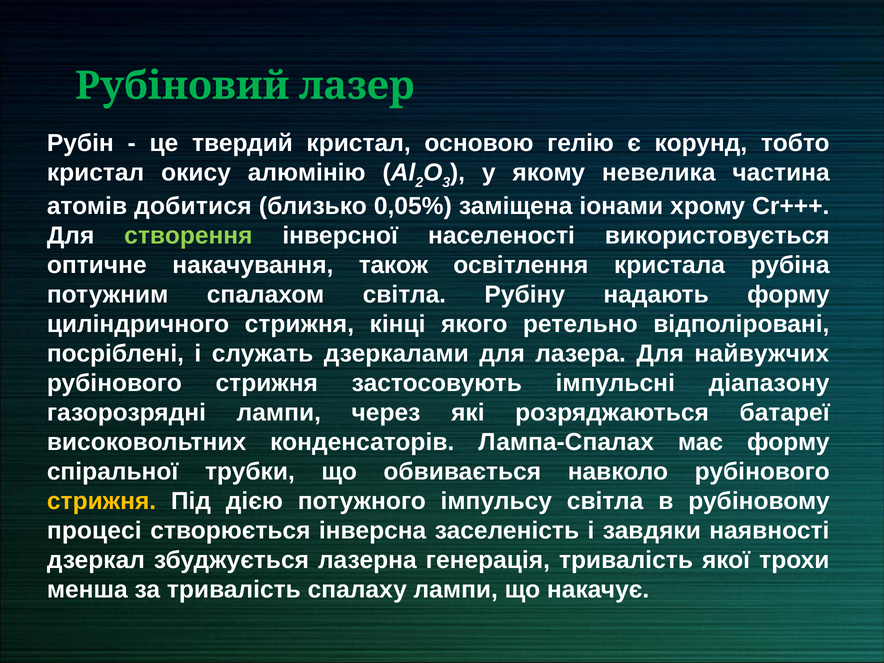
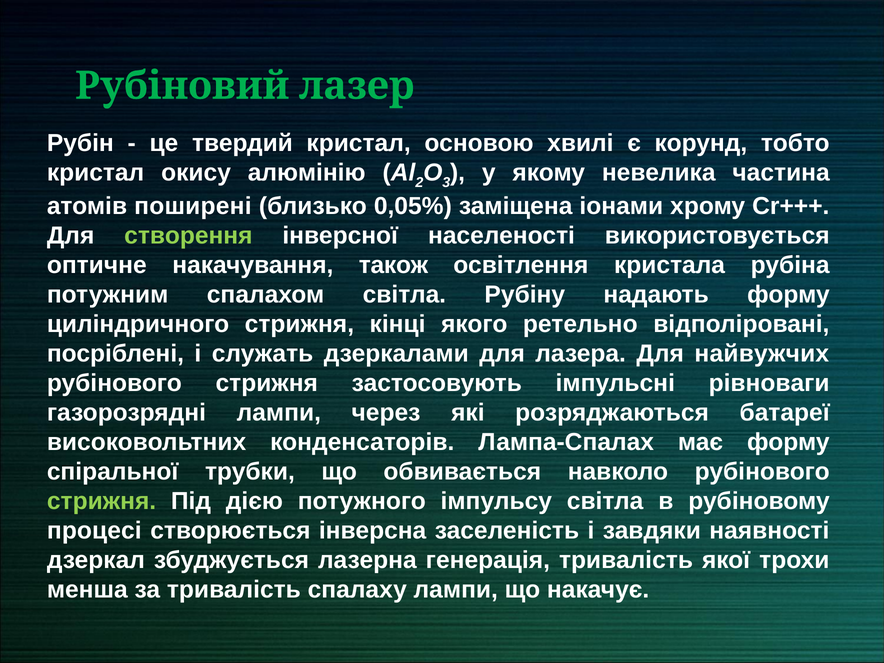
гелію: гелію -> хвилі (580, 143)
добитися: добитися -> поширені (193, 206)
діапазону: діапазону -> рівноваги (769, 383)
стрижня colour: yellow -> light green (102, 501)
